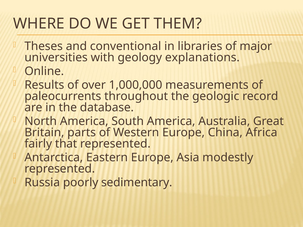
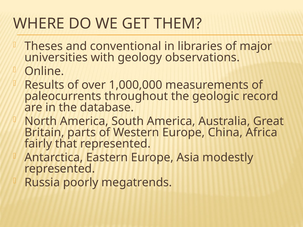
explanations: explanations -> observations (202, 58)
sedimentary: sedimentary -> megatrends (137, 183)
